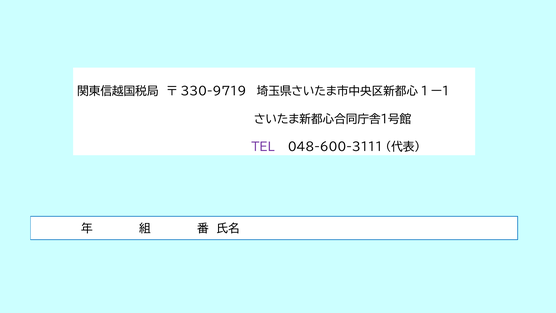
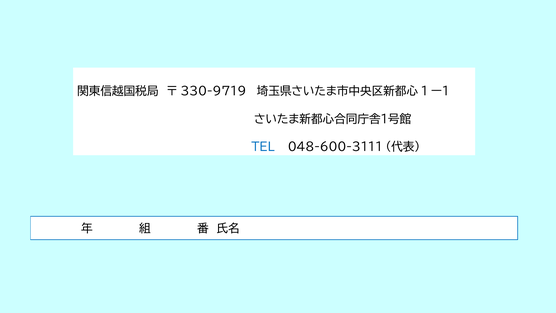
TEL colour: purple -> blue (263, 147)
